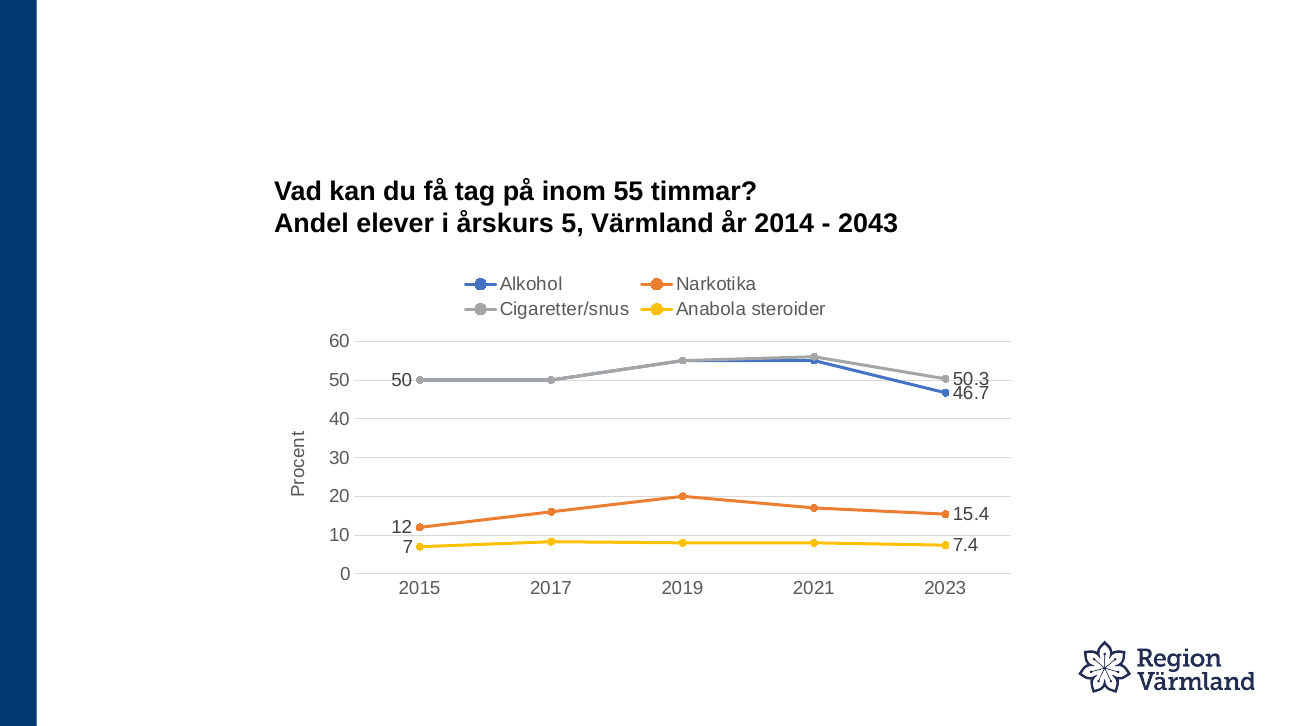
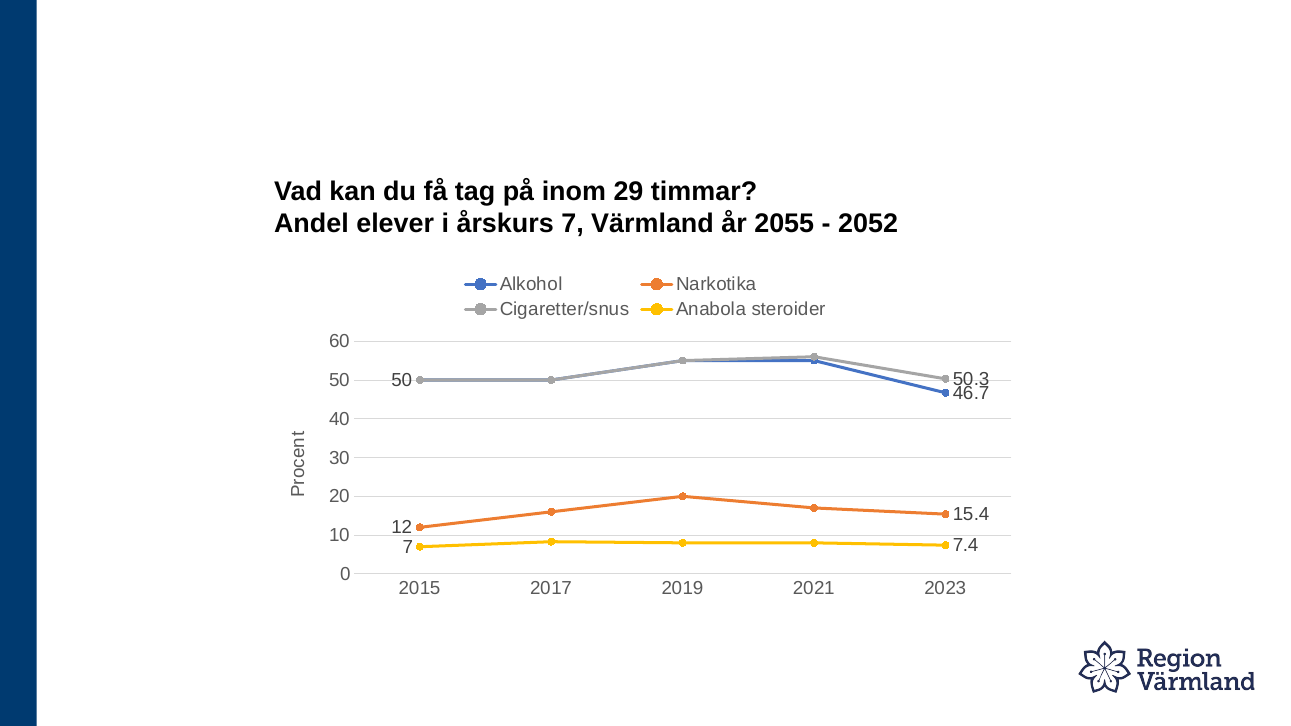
55: 55 -> 29 (628, 192)
årskurs 5: 5 -> 7 (573, 224)
2014: 2014 -> 2055 (784, 224)
2043: 2043 -> 2052 (868, 224)
